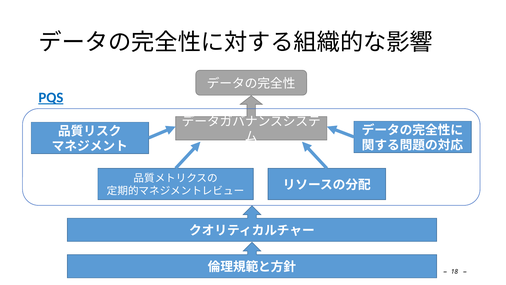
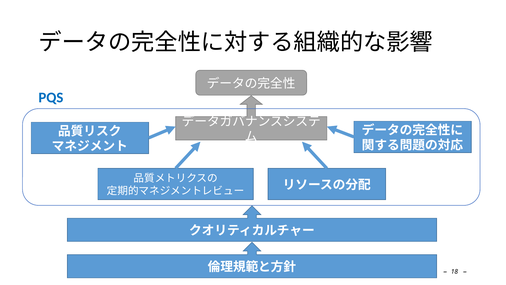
PQS underline: present -> none (51, 97)
